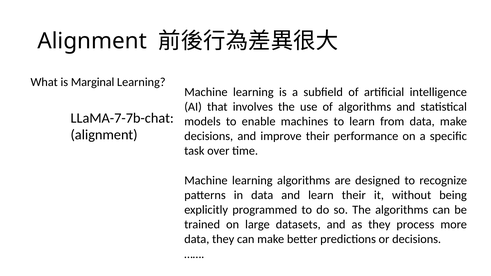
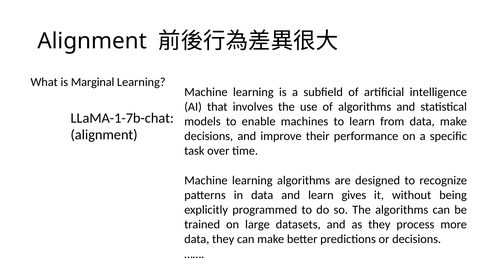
LLaMA-7-7b-chat: LLaMA-7-7b-chat -> LLaMA-1-7b-chat (122, 118)
learn their: their -> gives (354, 195)
